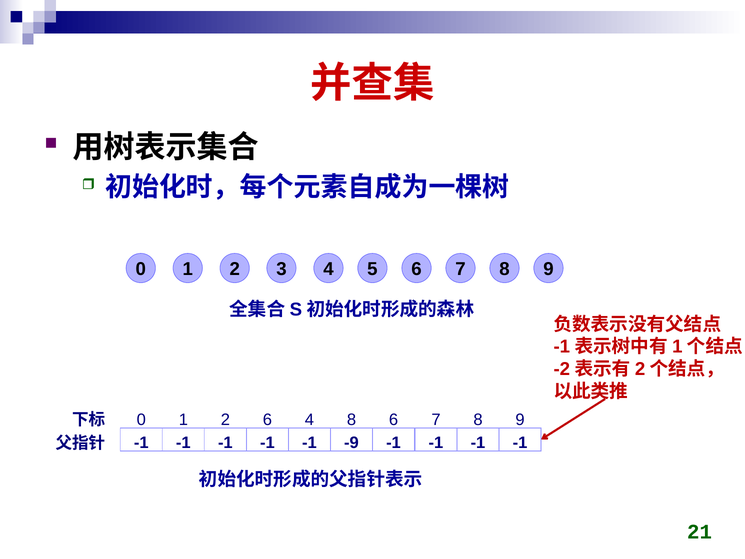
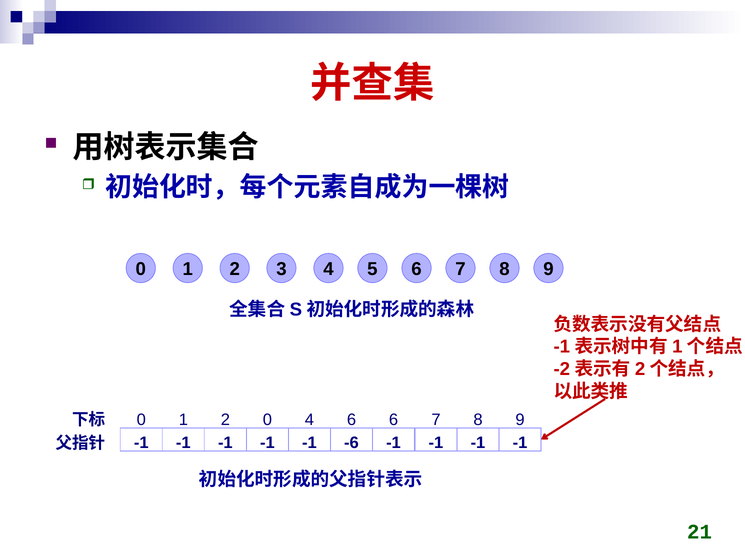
2 6: 6 -> 0 (267, 420)
4 8: 8 -> 6 (351, 420)
-9: -9 -> -6 (351, 443)
